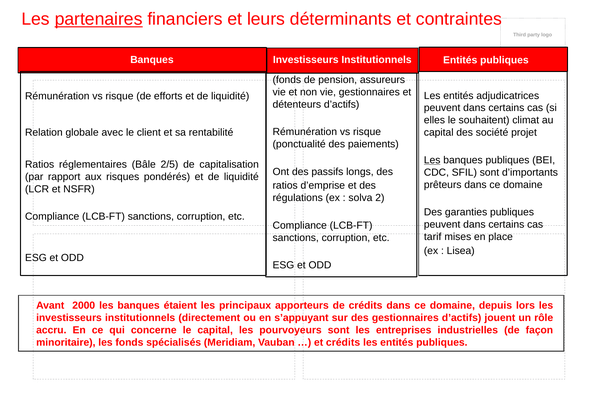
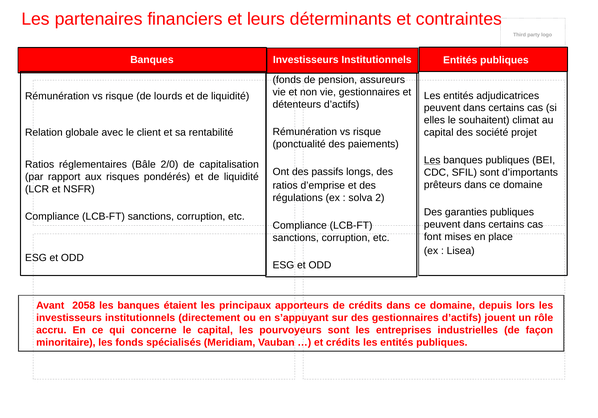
partenaires underline: present -> none (99, 19)
efforts: efforts -> lourds (168, 96)
2/5: 2/5 -> 2/0 (169, 164)
tarif: tarif -> font (433, 237)
2000: 2000 -> 2058 (84, 306)
